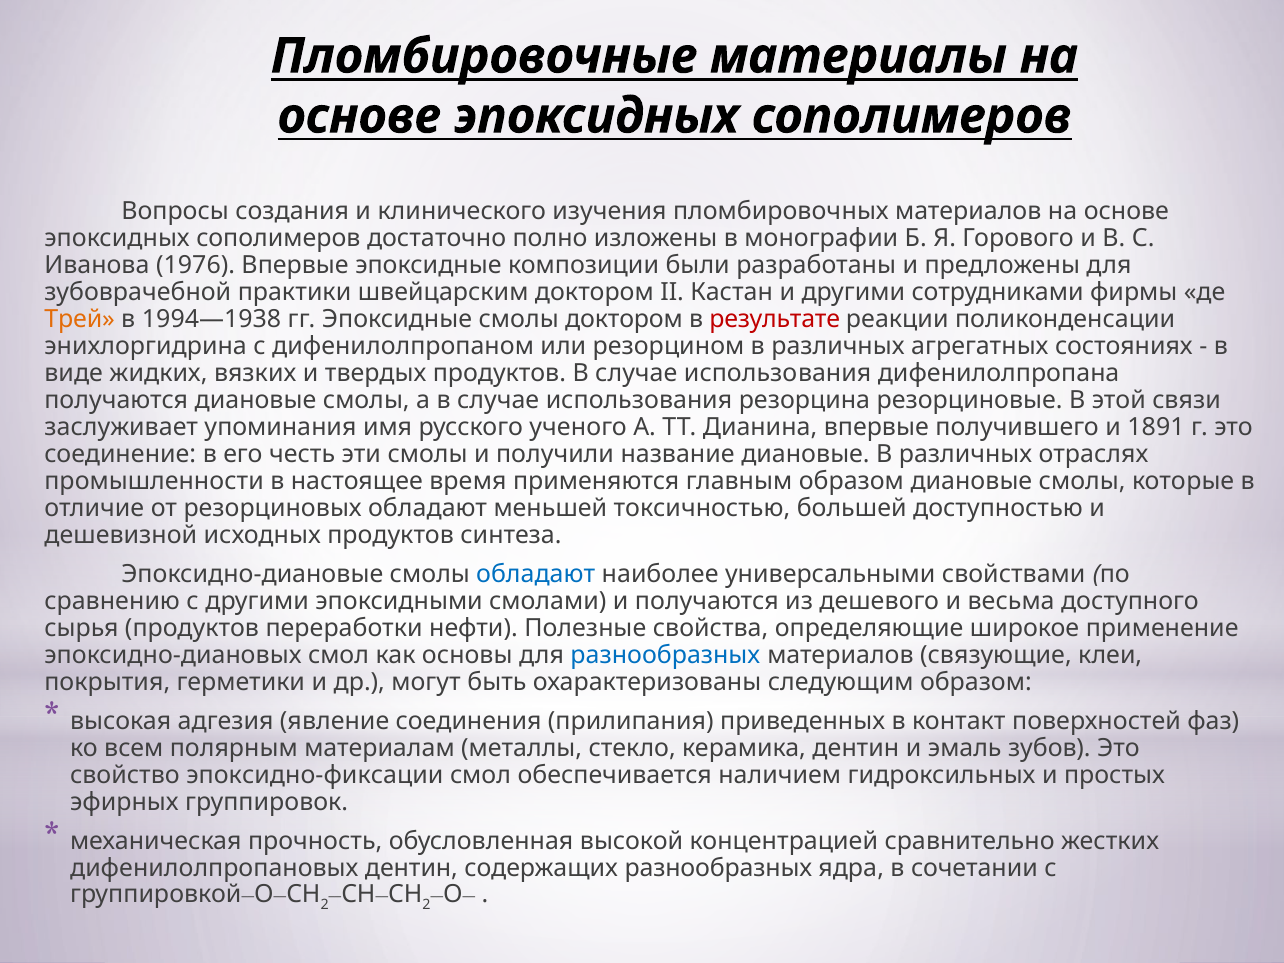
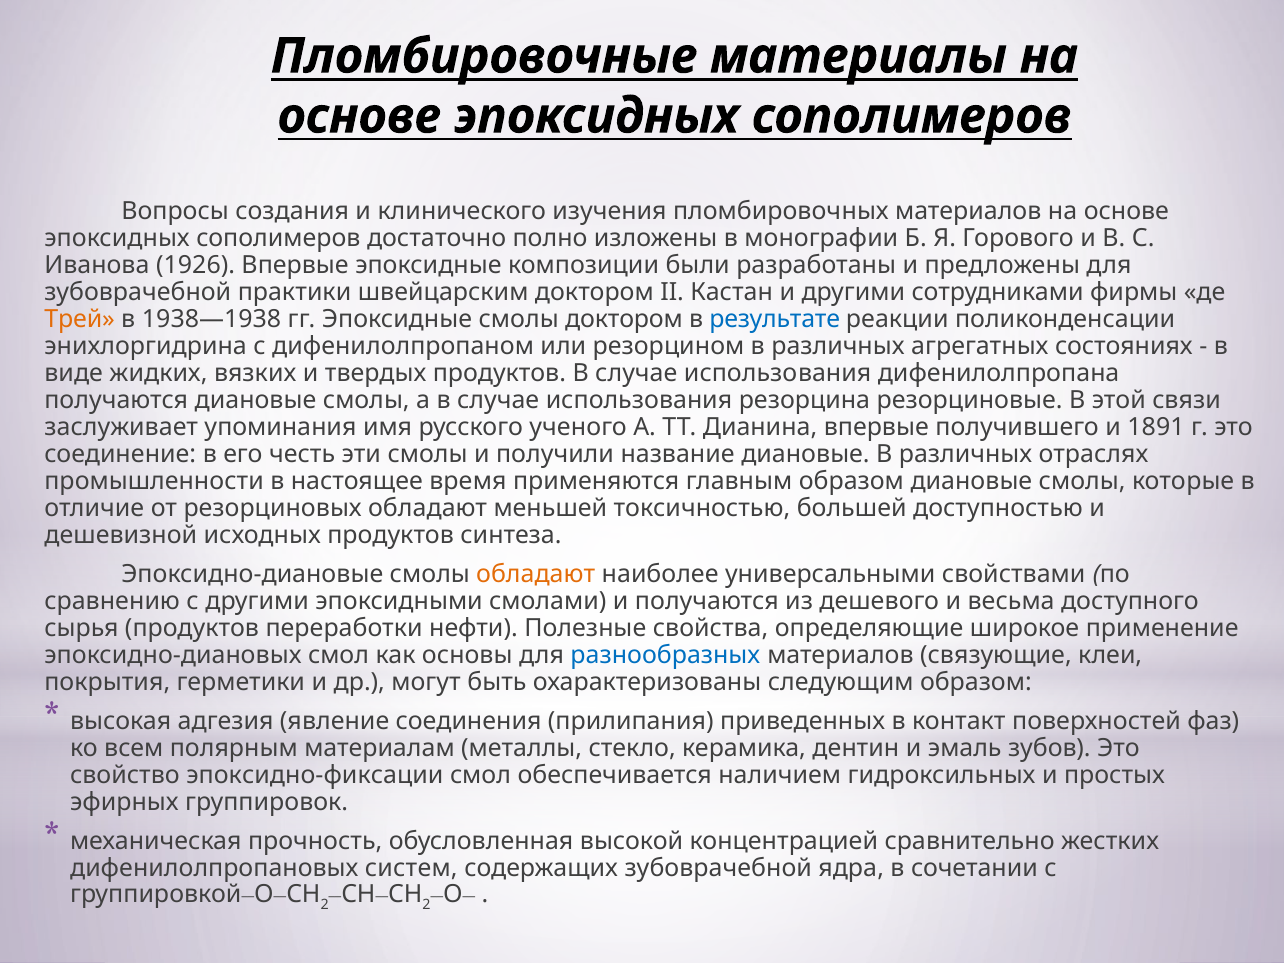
1976: 1976 -> 1926 (196, 265)
1994—1938: 1994—1938 -> 1938—1938 (212, 319)
результате colour: red -> blue (775, 319)
обладают colour: blue -> orange (536, 574)
дифенилолпропановых дентин: дентин -> систем (411, 868)
содержащих разнообразных: разнообразных -> зубоврачебной (718, 868)
